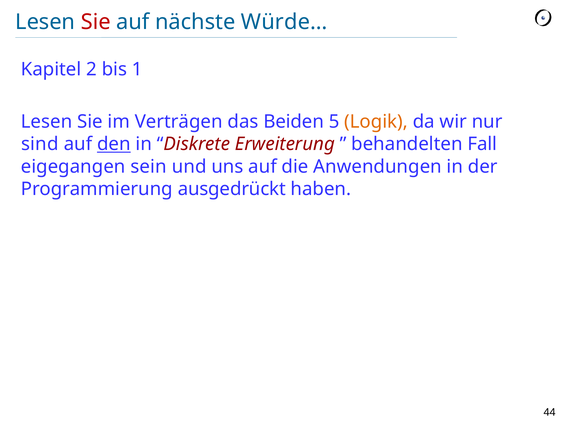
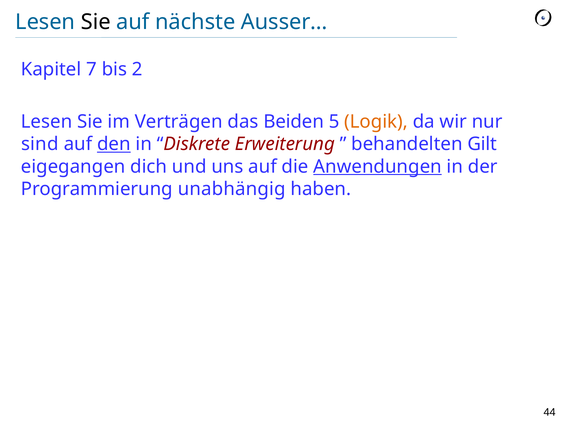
Sie colour: red -> black (96, 22)
Würde…: Würde… -> Ausser… (284, 22)
2: 2 -> 7 (92, 69)
1: 1 -> 2 (137, 69)
Fall: Fall -> Gilt (482, 144)
sein: sein -> dich (149, 166)
Anwendungen underline: none -> present (378, 166)
ausgedrückt: ausgedrückt -> unabhängig (232, 189)
